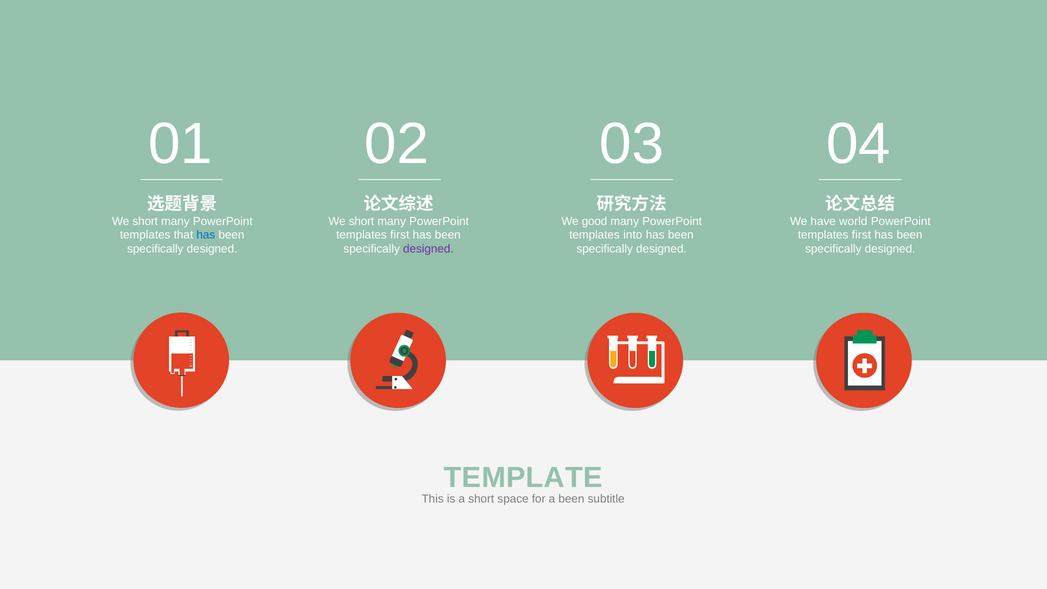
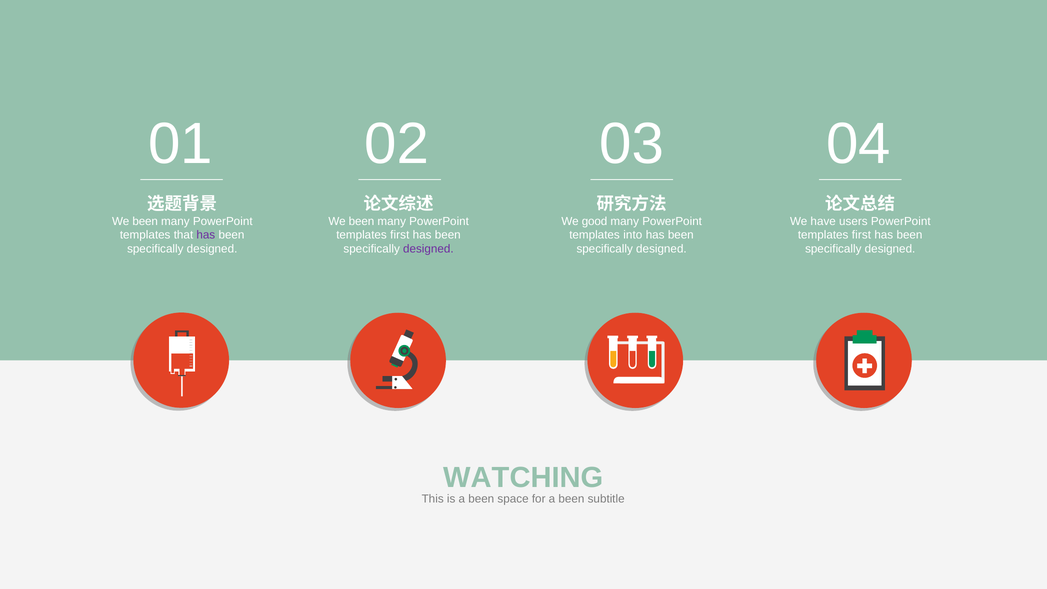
short: short -> been (145, 221)
short: short -> been (361, 221)
world: world -> users (853, 221)
has colour: blue -> purple (206, 235)
TEMPLATE: TEMPLATE -> WATCHING (523, 478)
is a short: short -> been (481, 499)
